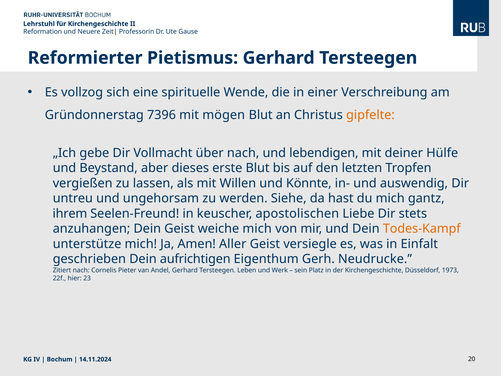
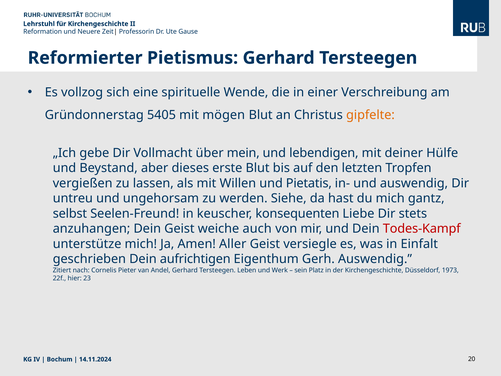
7396: 7396 -> 5405 (161, 115)
über nach: nach -> mein (243, 153)
Könnte: Könnte -> Pietatis (309, 183)
ihrem: ihrem -> selbst (70, 213)
apostolischen: apostolischen -> konsequenten (297, 213)
weiche mich: mich -> auch (257, 229)
Todes-Kampf colour: orange -> red (422, 229)
Gerh Neudrucke: Neudrucke -> Auswendig (375, 259)
